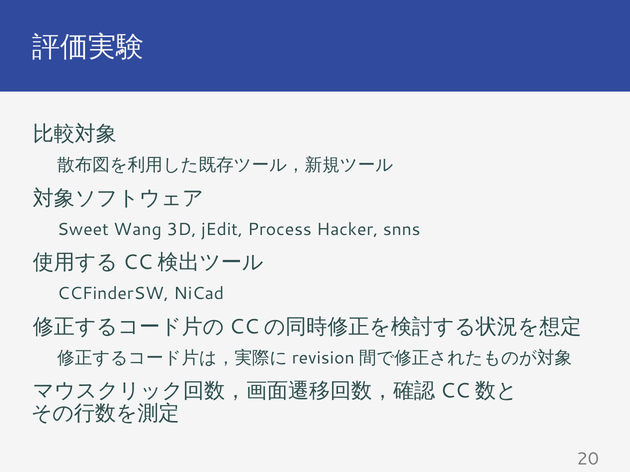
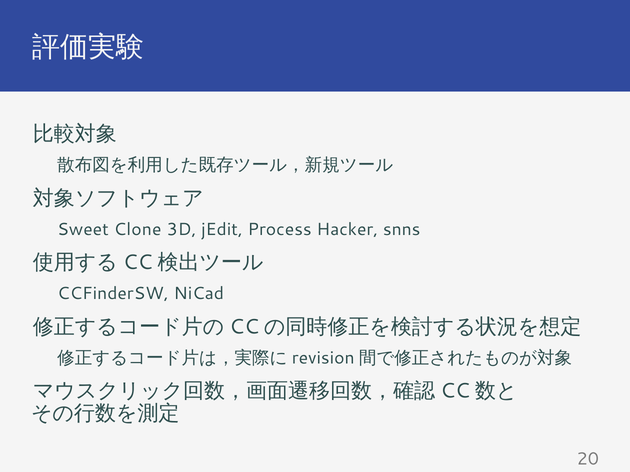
Wang: Wang -> Clone (138, 230)
